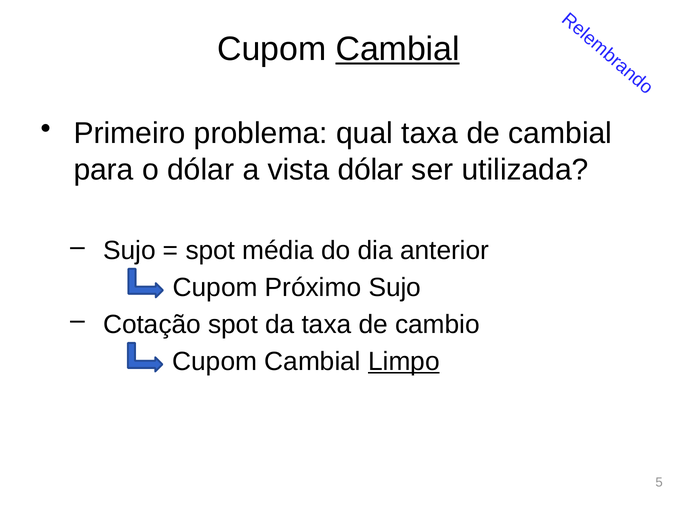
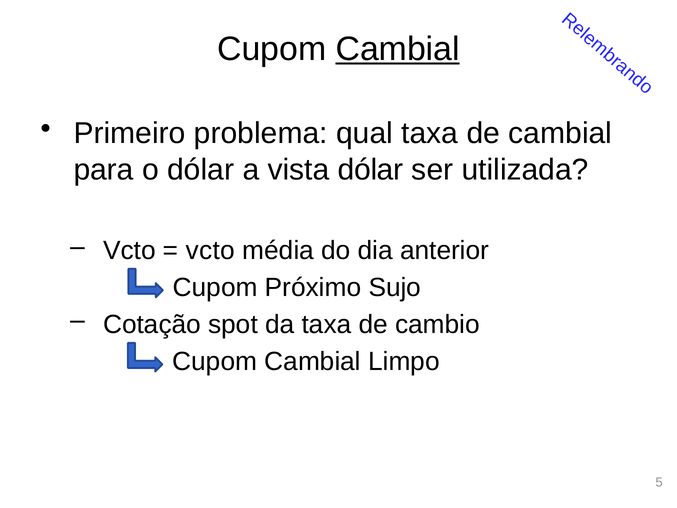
Sujo: Sujo -> Vcto (129, 251)
spot: spot -> vcto (210, 251)
Limpo underline: present -> none (404, 361)
